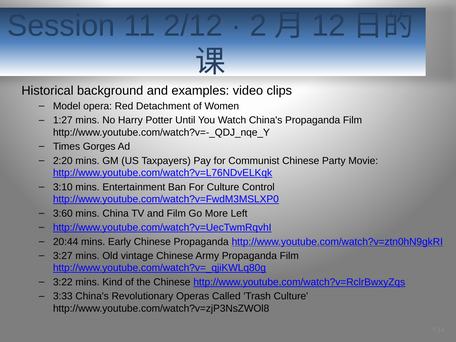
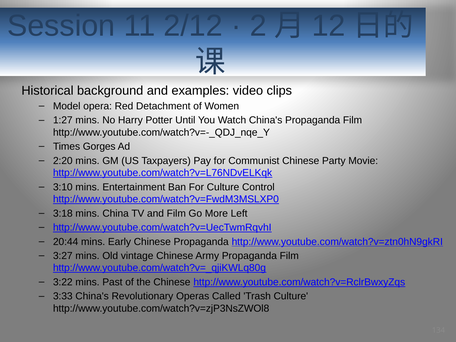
3:60: 3:60 -> 3:18 (63, 213)
Kind: Kind -> Past (112, 282)
